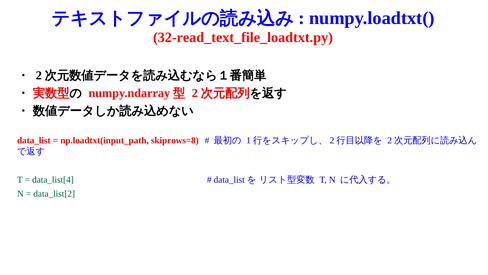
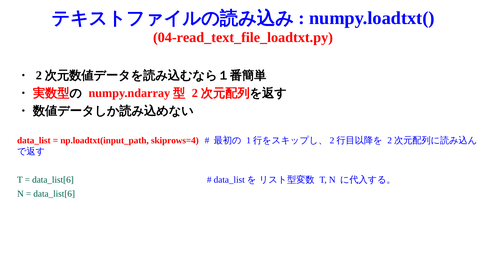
32-read_text_file_loadtxt.py: 32-read_text_file_loadtxt.py -> 04-read_text_file_loadtxt.py (243, 37)
skiprows=8: skiprows=8 -> skiprows=4 (175, 140)
data_list[4: data_list[4 -> data_list[6 (53, 179)
data_list[2: data_list[2 -> data_list[6 (54, 193)
